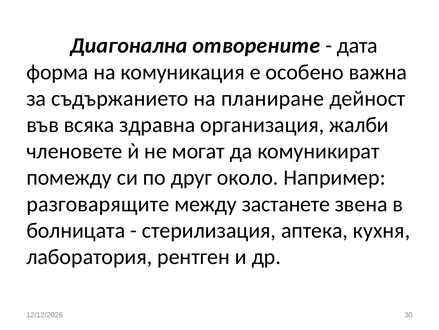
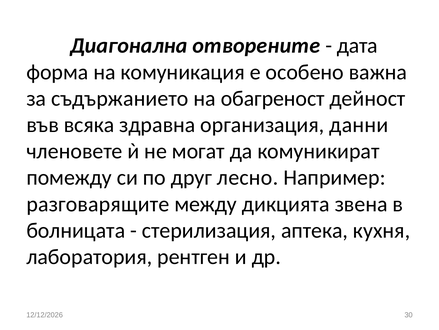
планиране: планиране -> обагреност (273, 98)
жалби: жалби -> данни (359, 125)
около: около -> лесно (248, 177)
застанете: застанете -> дикцията (286, 204)
